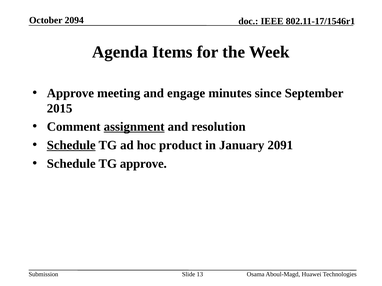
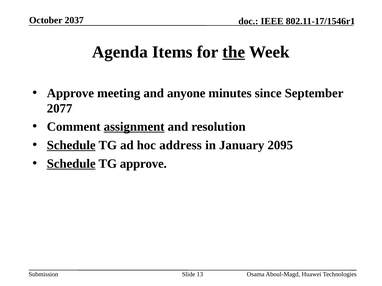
2094: 2094 -> 2037 (74, 20)
the underline: none -> present (234, 52)
engage: engage -> anyone (186, 93)
2015: 2015 -> 2077 (60, 109)
product: product -> address (181, 145)
2091: 2091 -> 2095 (280, 145)
Schedule underline: none -> present (71, 164)
